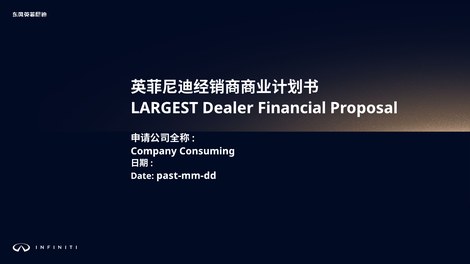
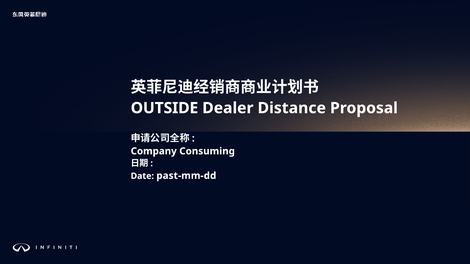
LARGEST: LARGEST -> OUTSIDE (164, 108)
Financial: Financial -> Distance (292, 108)
